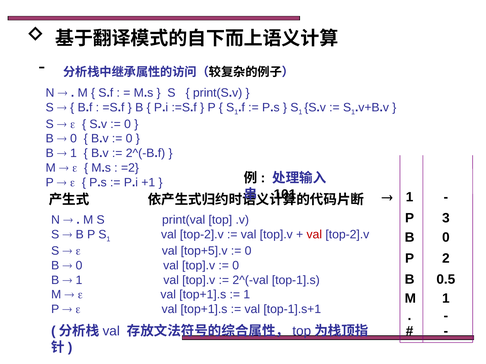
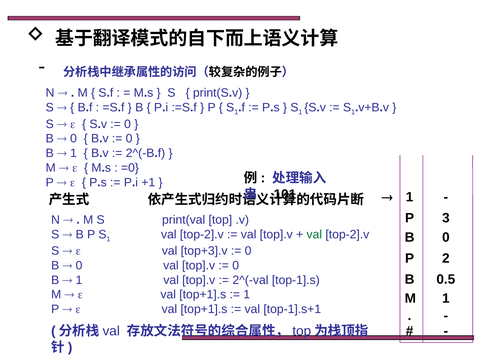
=2: =2 -> =0 (130, 168)
val colour: red -> green (314, 235)
top+5].v: top+5].v -> top+3].v (204, 251)
